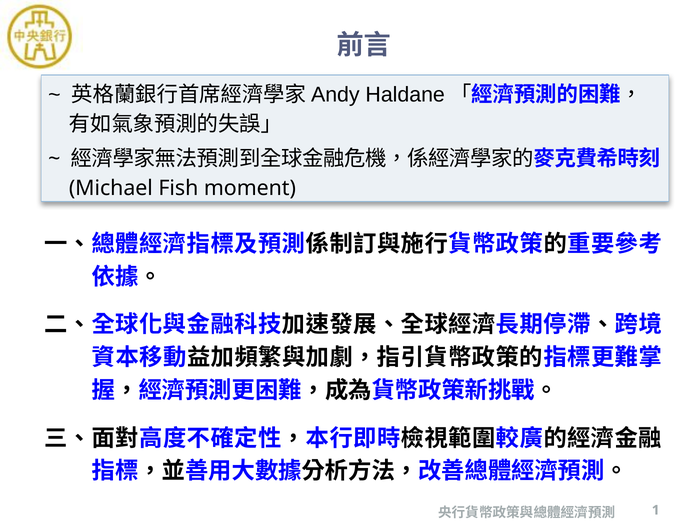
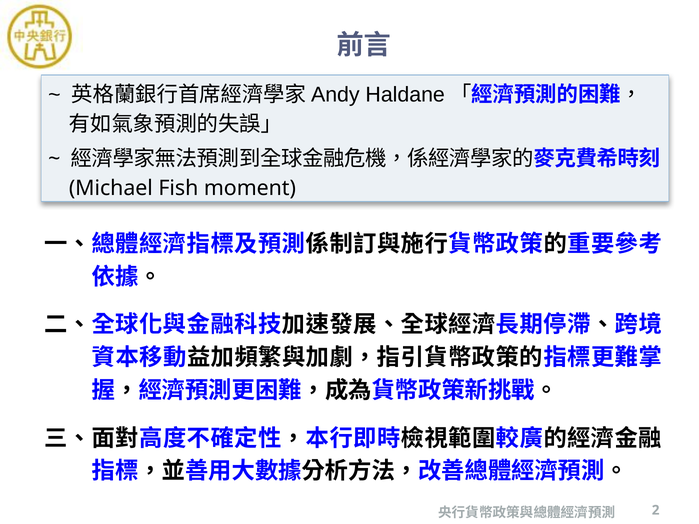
1: 1 -> 2 (656, 510)
